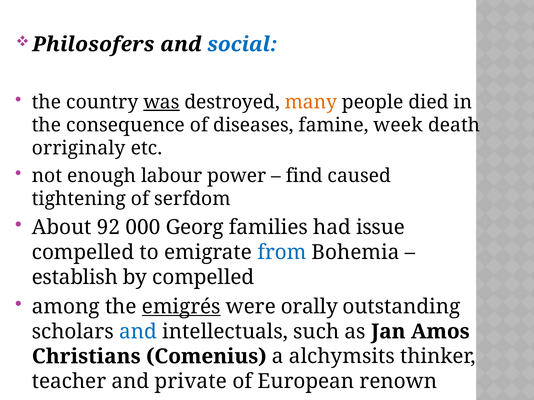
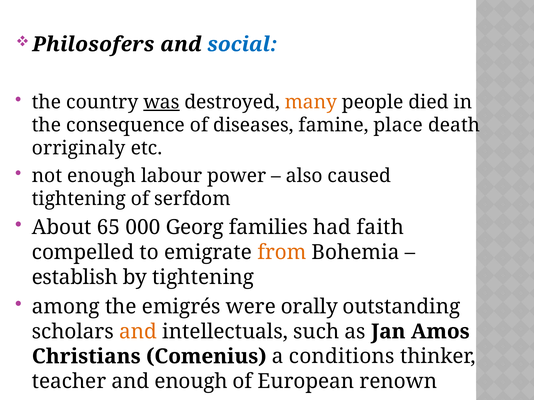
week: week -> place (398, 125)
find: find -> also (304, 176)
92: 92 -> 65 (109, 228)
issue: issue -> faith (380, 228)
from colour: blue -> orange (282, 253)
by compelled: compelled -> tightening (203, 278)
emigrés underline: present -> none (181, 307)
and colour: blue -> orange (138, 332)
alchymsits: alchymsits -> conditions (342, 357)
and private: private -> enough (191, 382)
